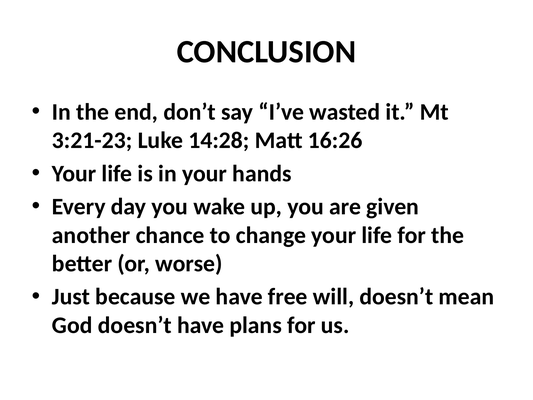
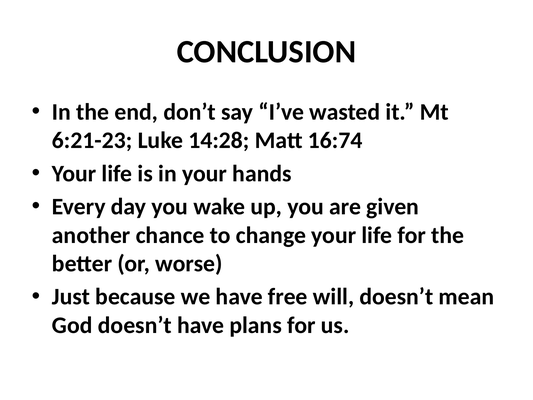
3:21-23: 3:21-23 -> 6:21-23 (92, 140)
16:26: 16:26 -> 16:74 (335, 140)
